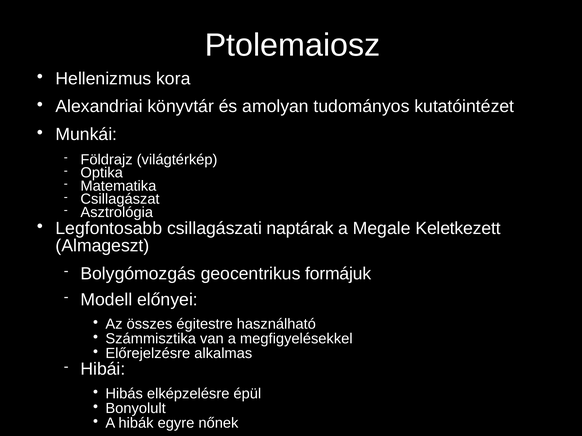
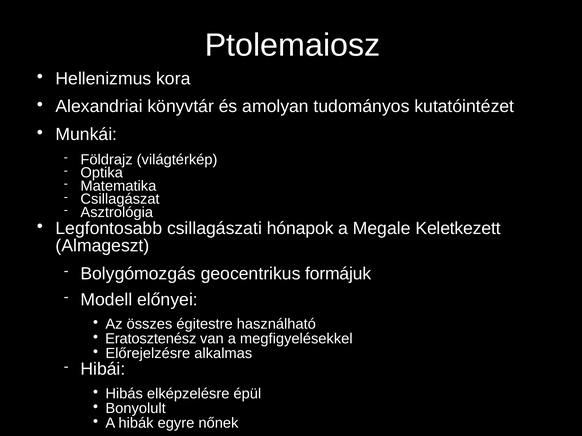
naptárak: naptárak -> hónapok (300, 229)
Számmisztika: Számmisztika -> Eratosztenész (151, 339)
